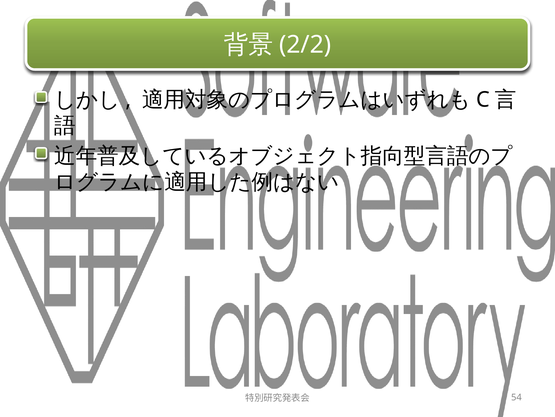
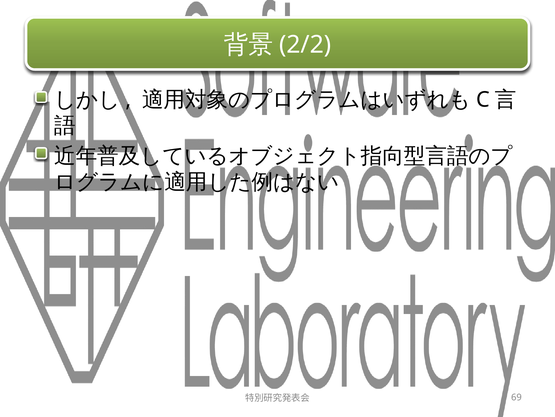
54: 54 -> 69 (516, 397)
